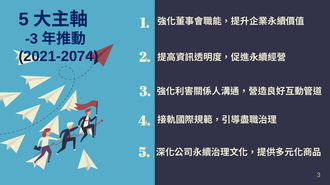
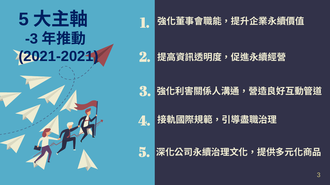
2021-2074: 2021-2074 -> 2021-2021 (58, 57)
